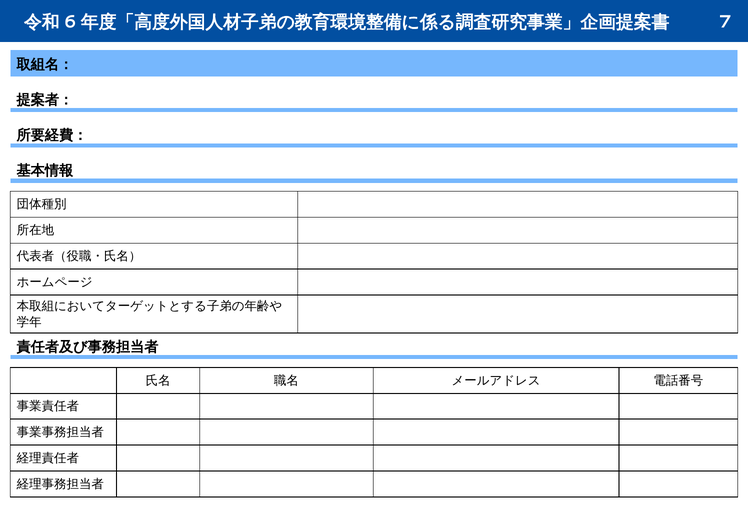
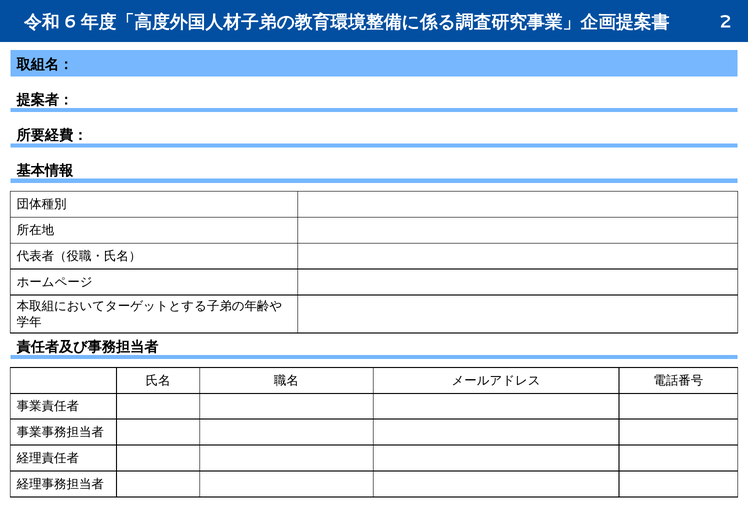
7: 7 -> 2 (725, 22)
